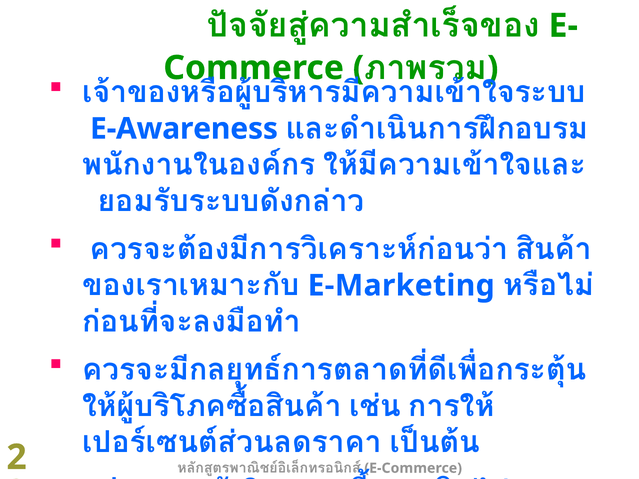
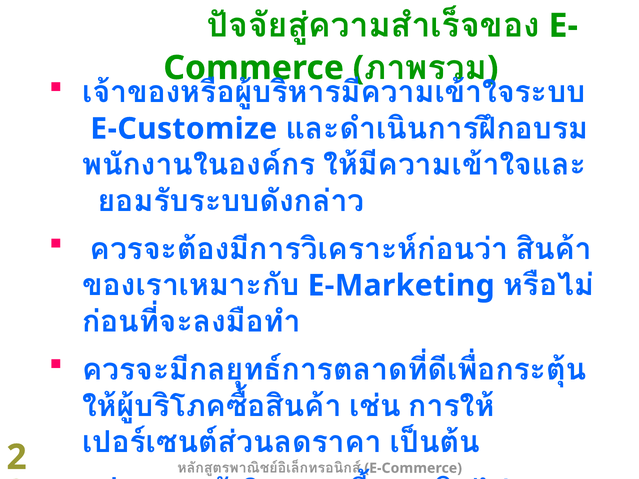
E-Awareness: E-Awareness -> E-Customize (184, 129)
